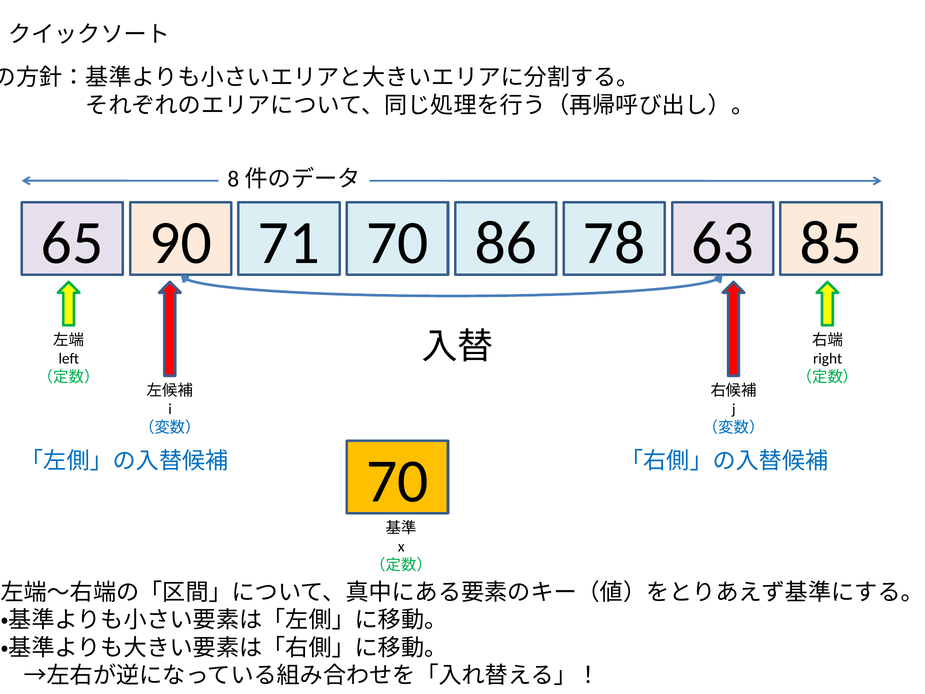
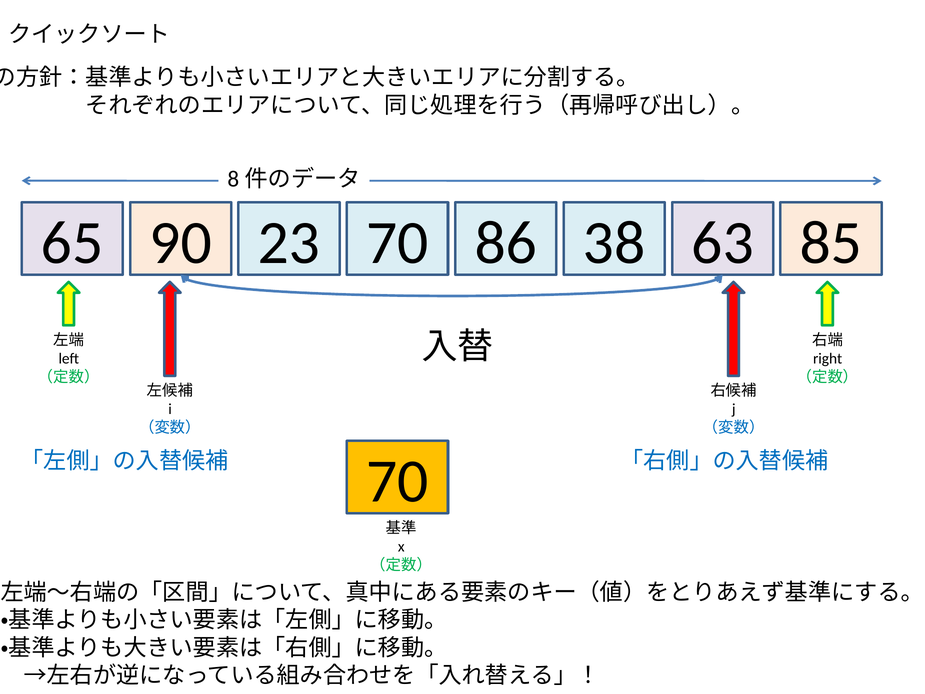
71: 71 -> 23 (289, 243)
78: 78 -> 38 (614, 243)
